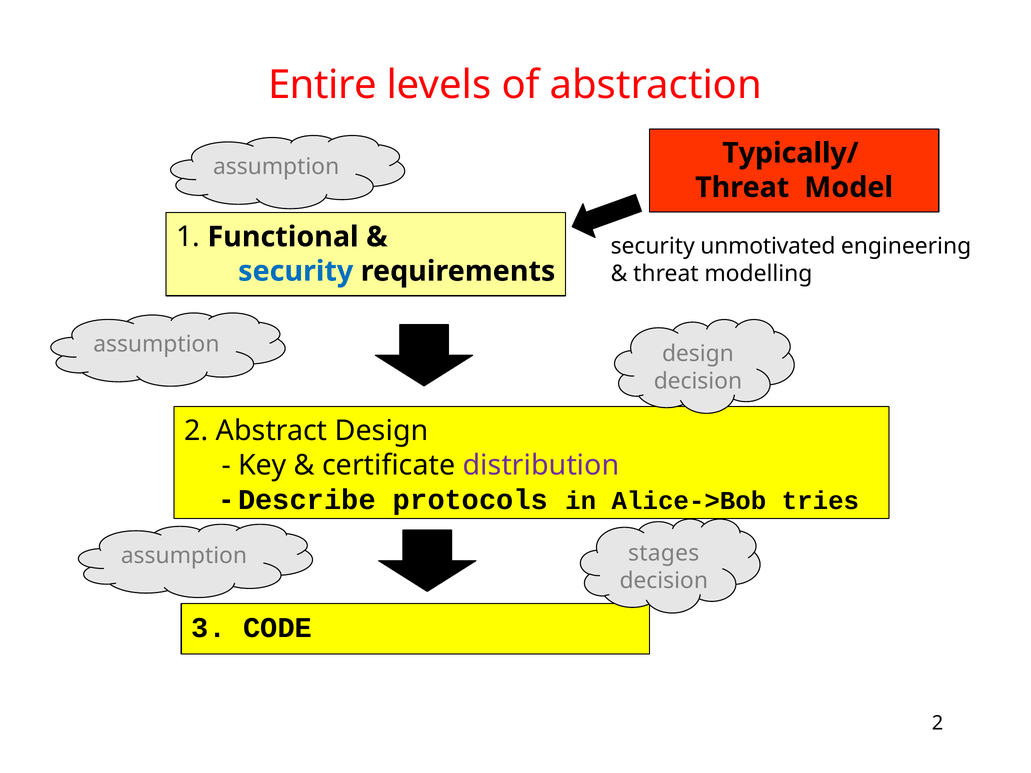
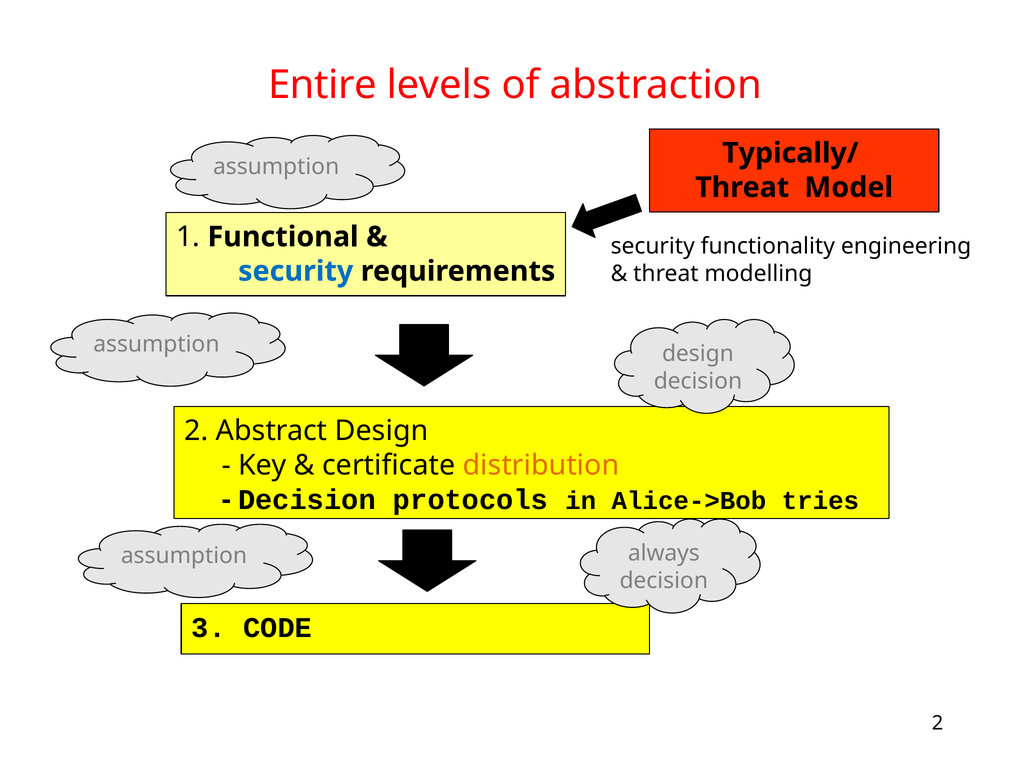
unmotivated: unmotivated -> functionality (768, 246)
distribution colour: purple -> orange (541, 465)
Describe: Describe -> Decision (307, 500)
stages: stages -> always (664, 553)
